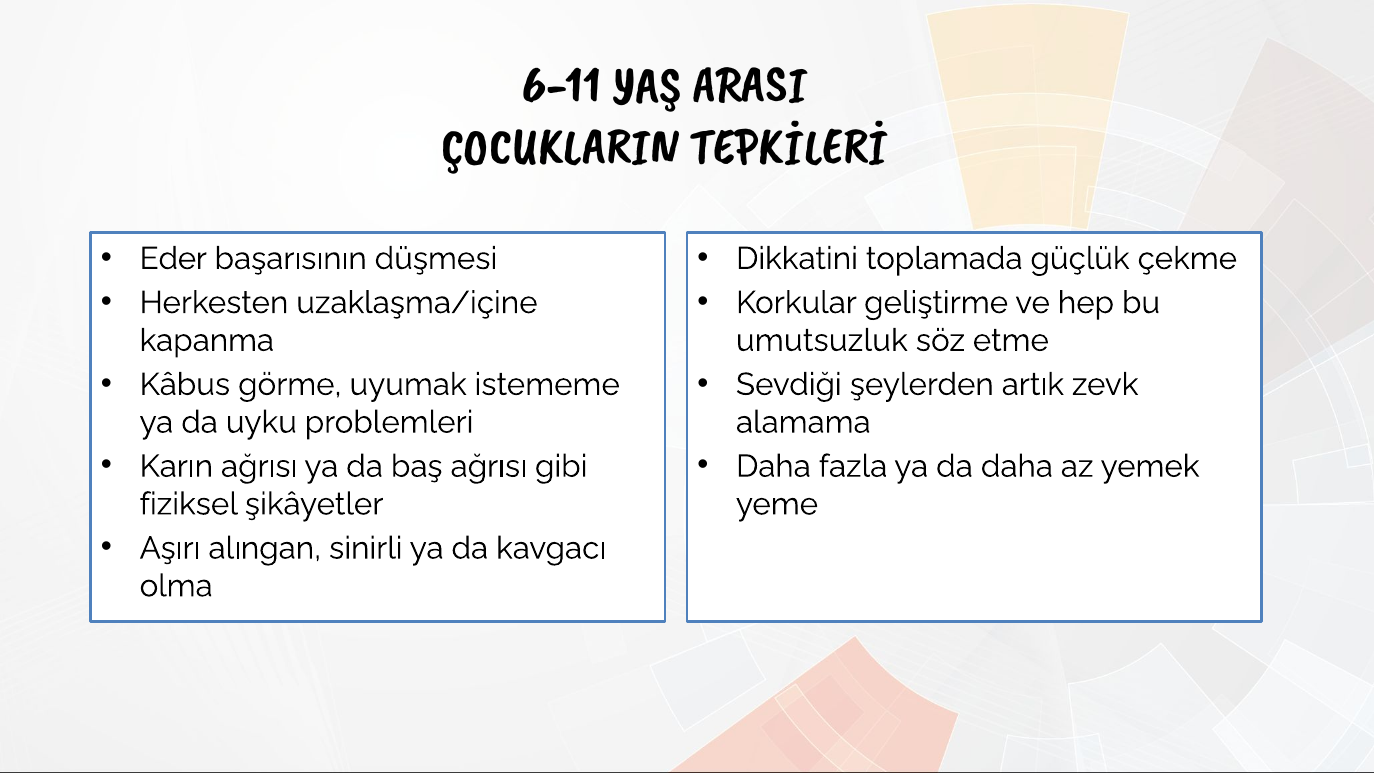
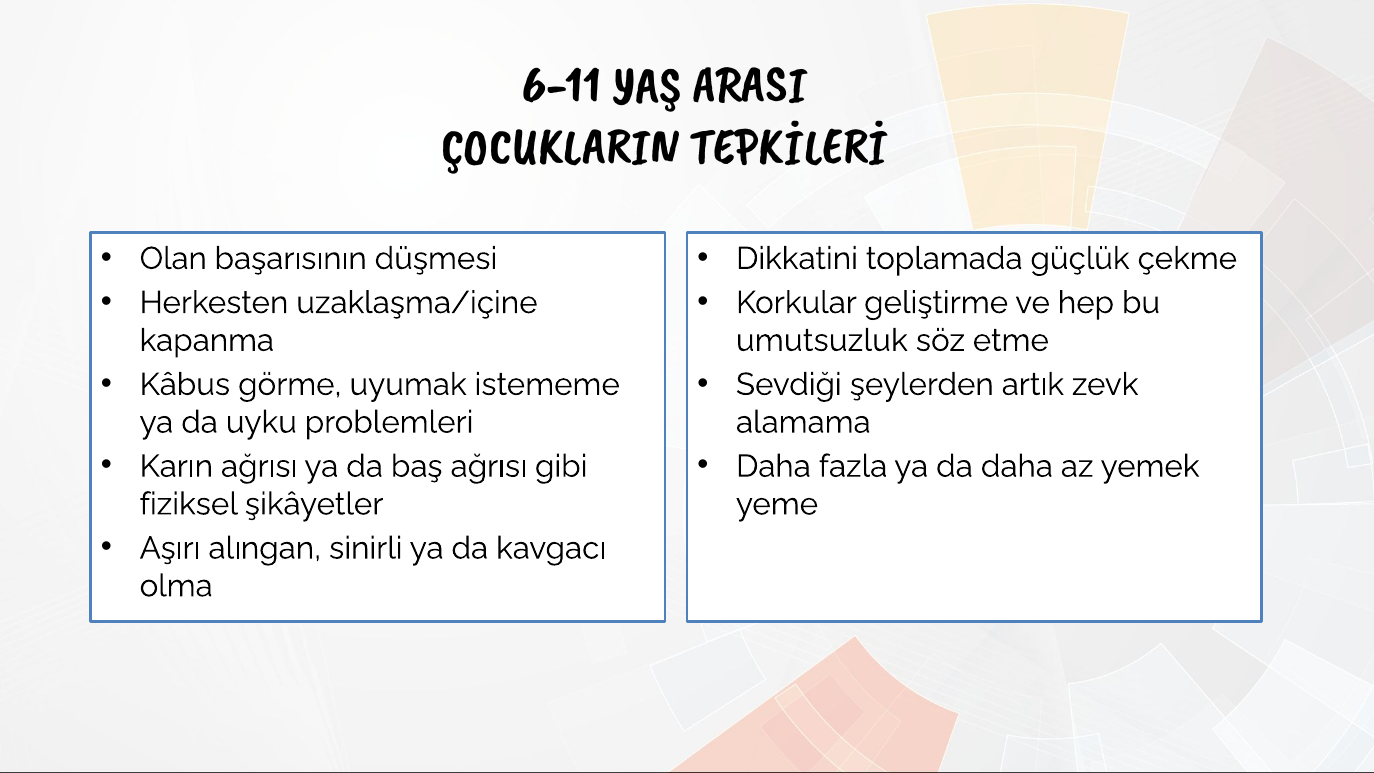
Eder: Eder -> Olan (173, 259)
